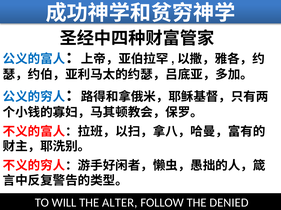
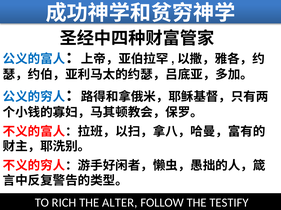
WILL: WILL -> RICH (64, 203)
DENIED: DENIED -> TESTIFY (229, 203)
